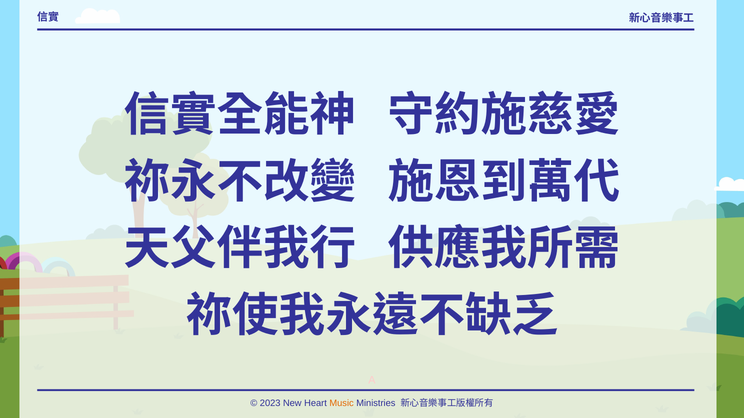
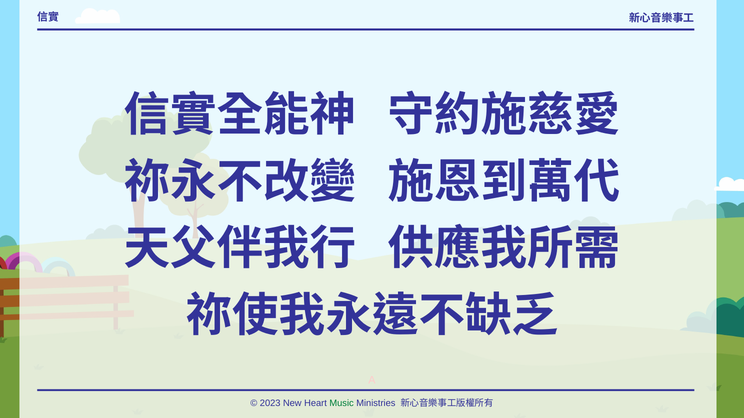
Music colour: orange -> green (342, 404)
